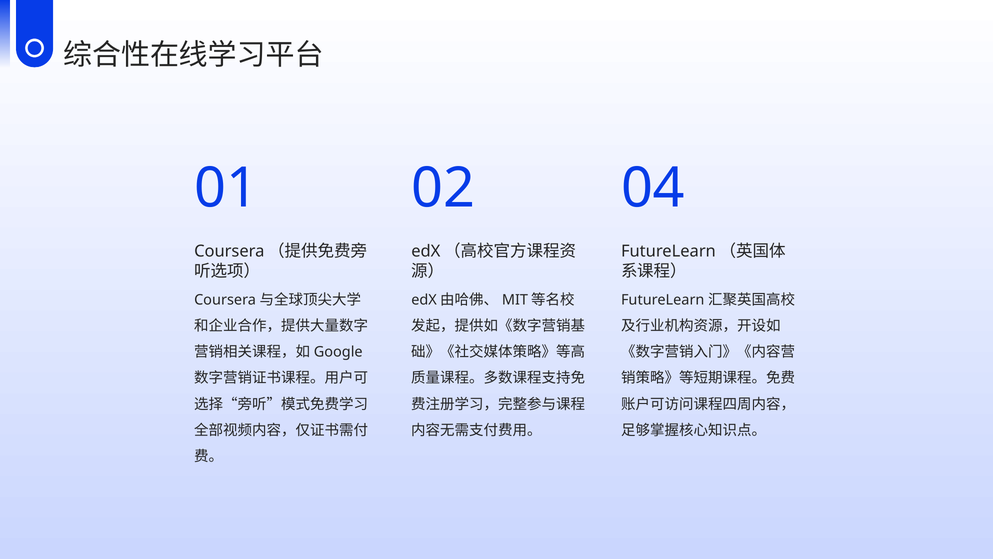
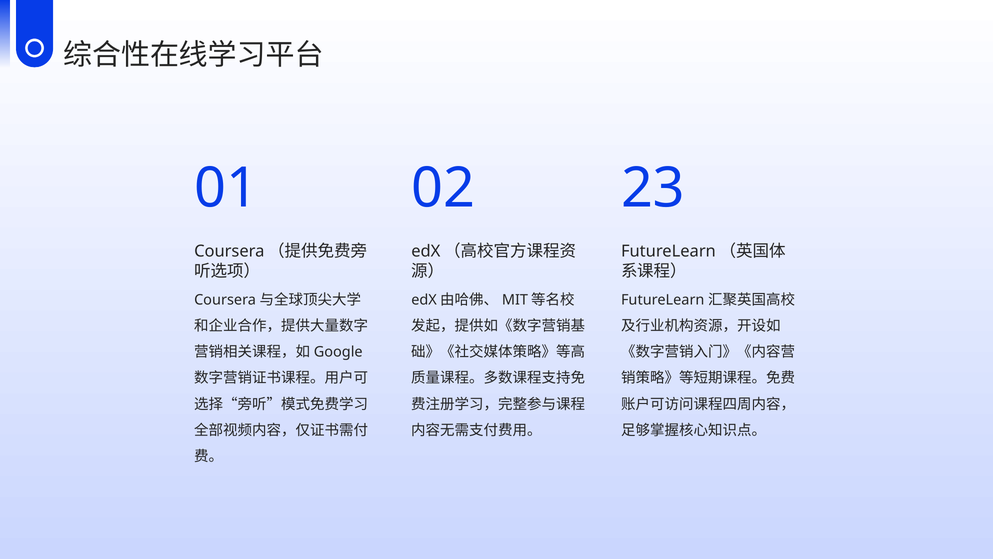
04: 04 -> 23 (653, 188)
